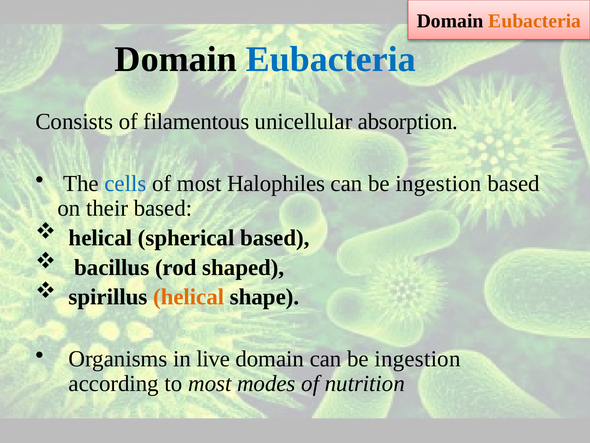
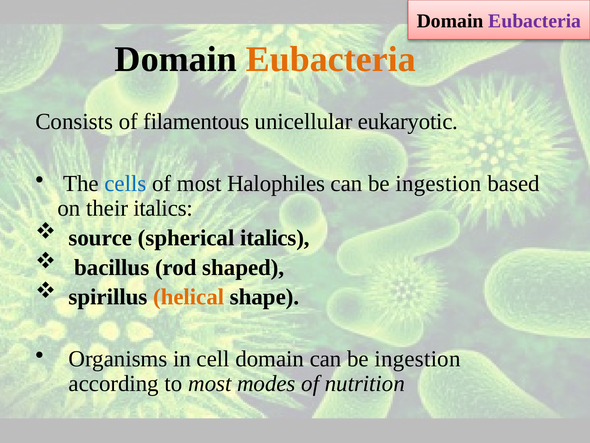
Eubacteria colour: orange -> purple (535, 21)
Eubacteria colour: blue -> orange (331, 59)
absorption: absorption -> eukaryotic (408, 122)
their based: based -> italics (163, 208)
helical: helical -> source (100, 238)
spherical based: based -> italics (275, 238)
live: live -> cell (213, 358)
